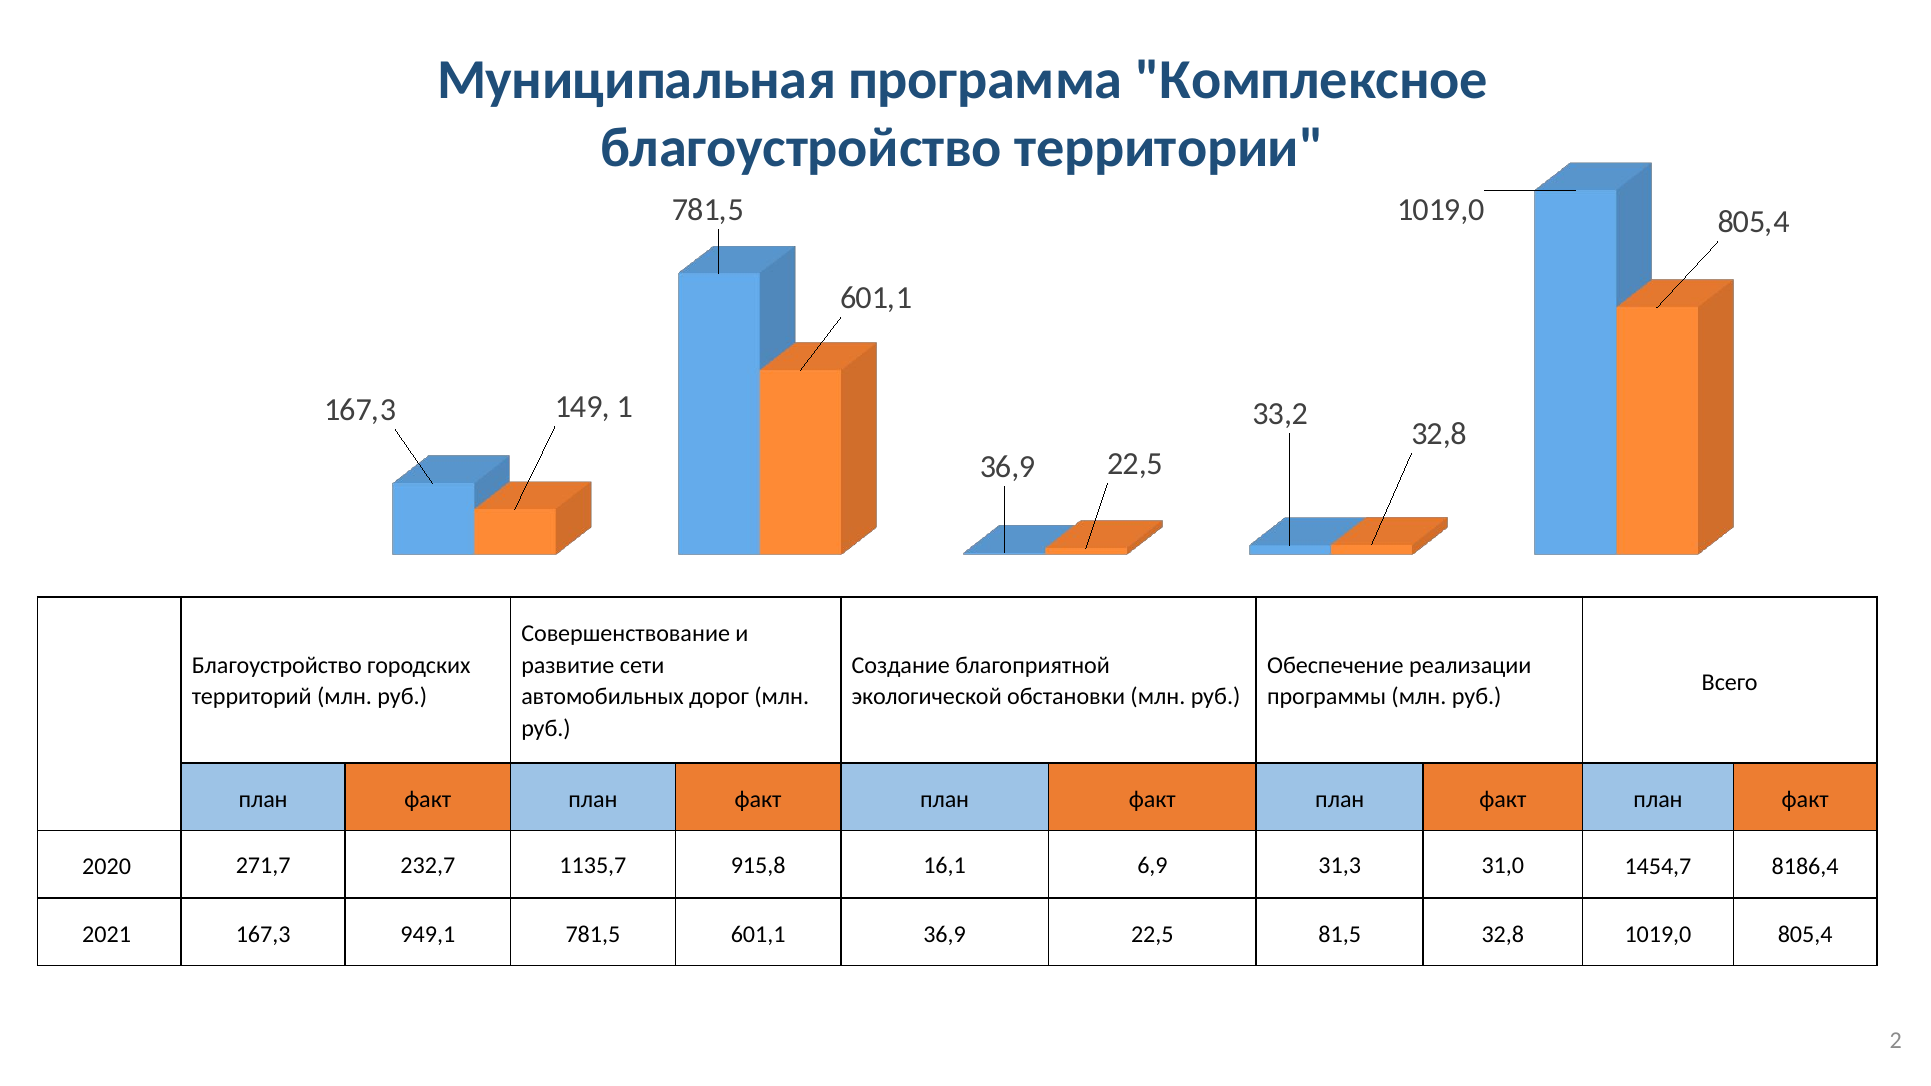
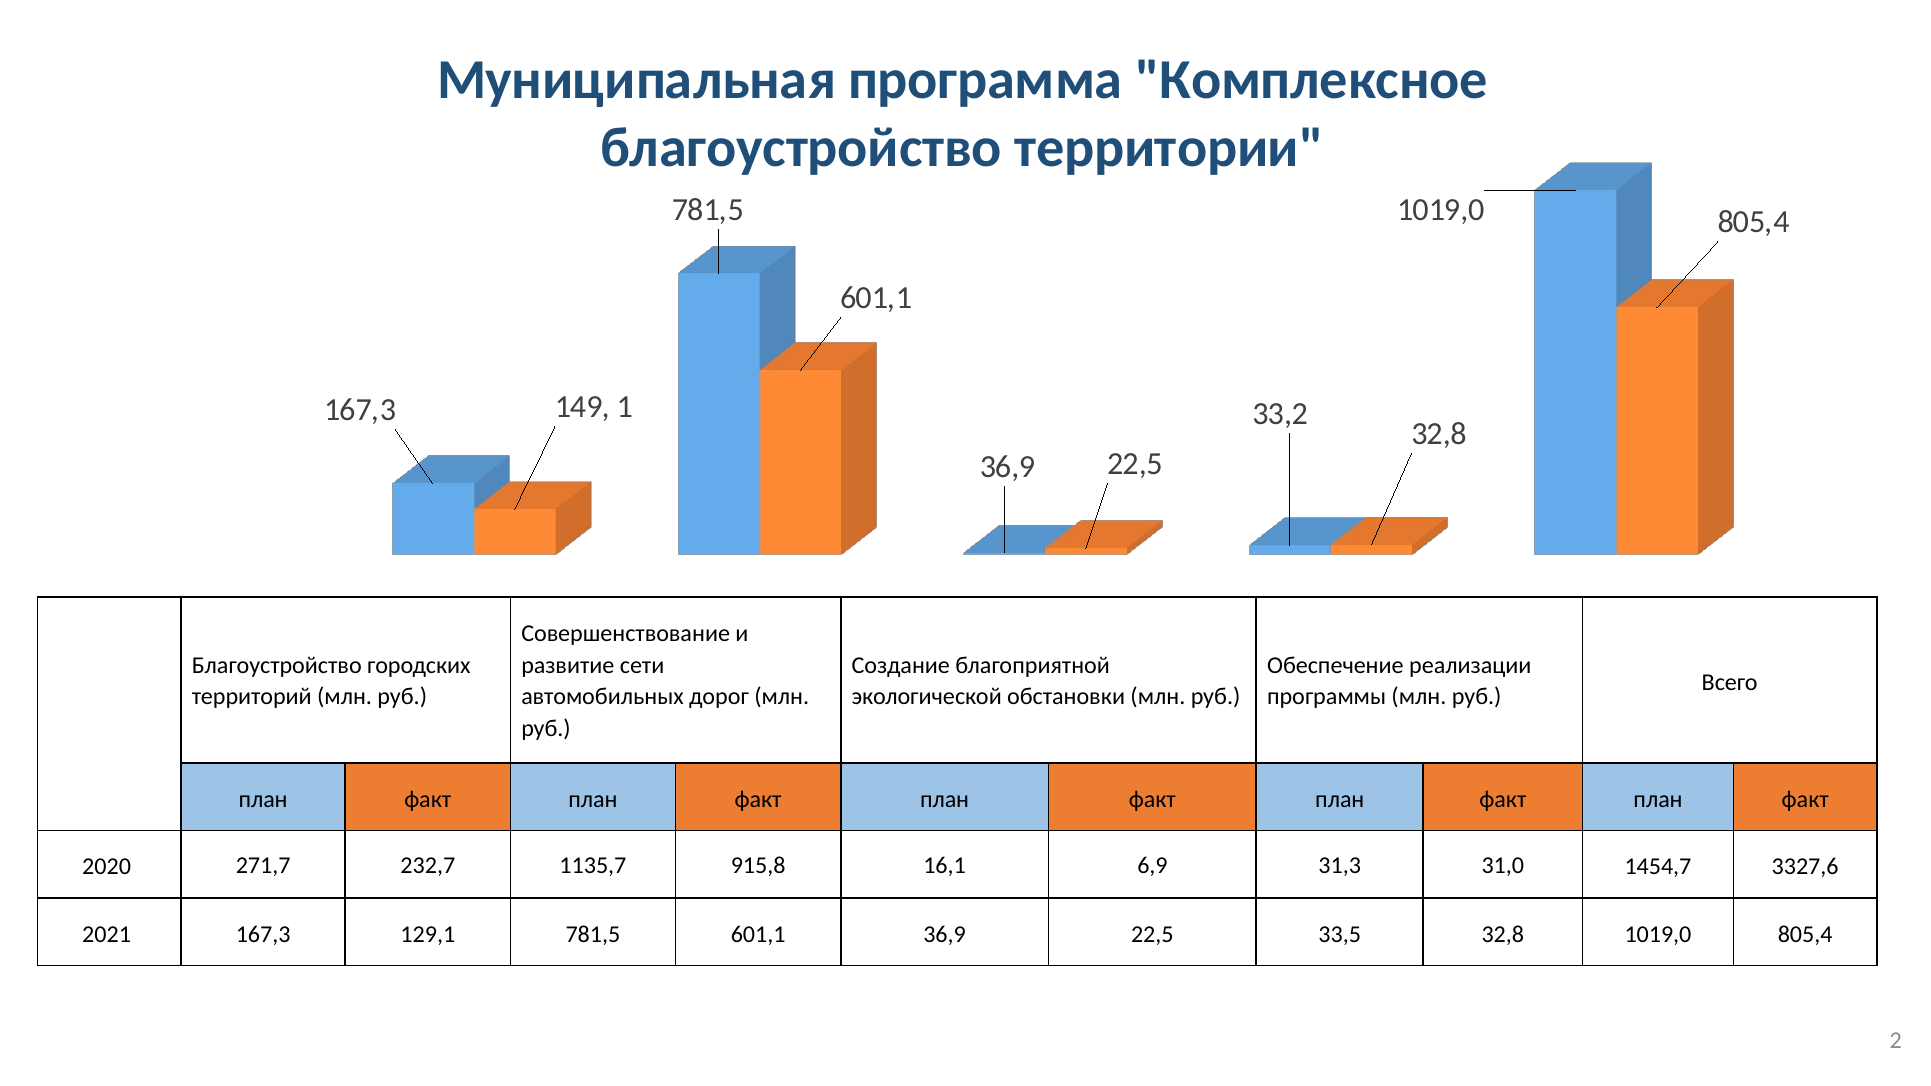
8186,4: 8186,4 -> 3327,6 (1805, 867)
949,1: 949,1 -> 129,1 (428, 934)
81,5: 81,5 -> 33,5 (1340, 934)
